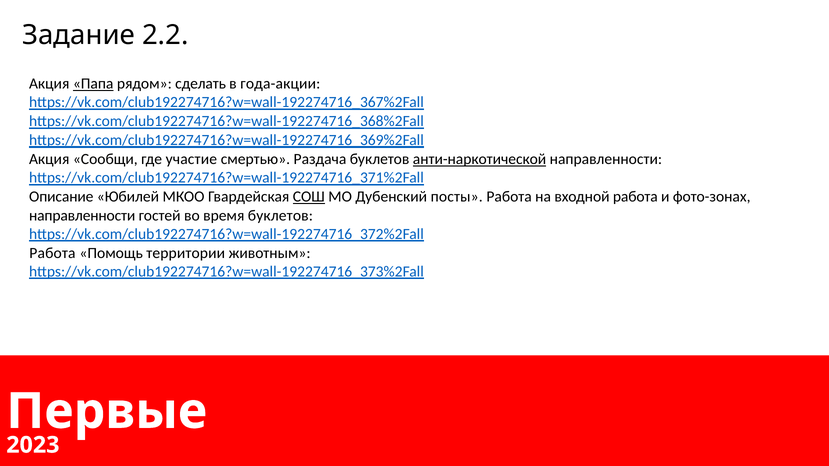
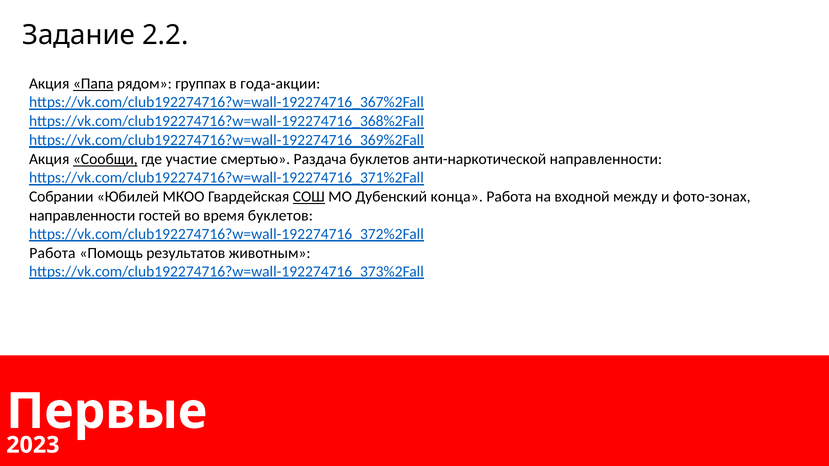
сделать: сделать -> группах (201, 84)
Сообщи underline: none -> present (105, 159)
анти-наркотической underline: present -> none (480, 159)
Описание: Описание -> Собрании (61, 197)
посты: посты -> конца (457, 197)
входной работа: работа -> между (635, 197)
территории: территории -> результатов (186, 253)
